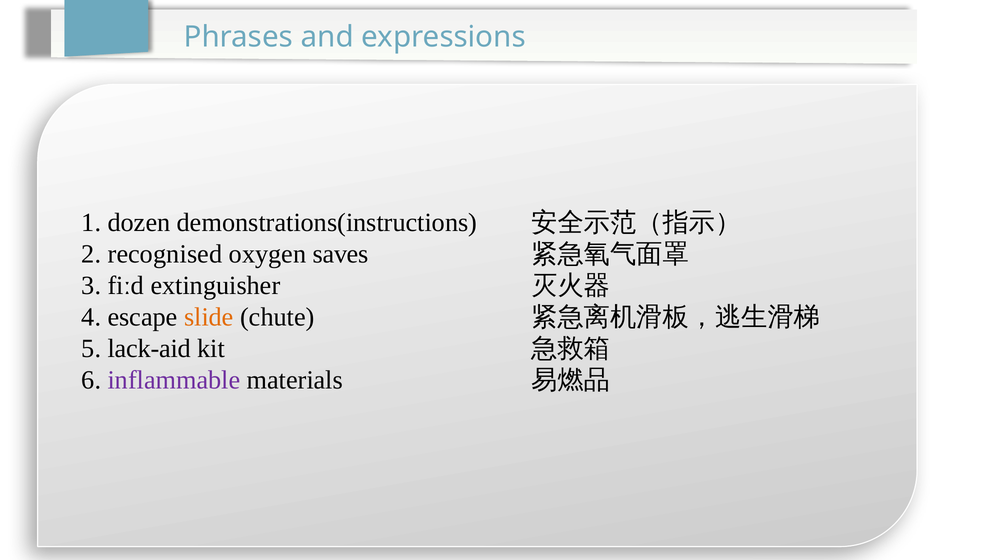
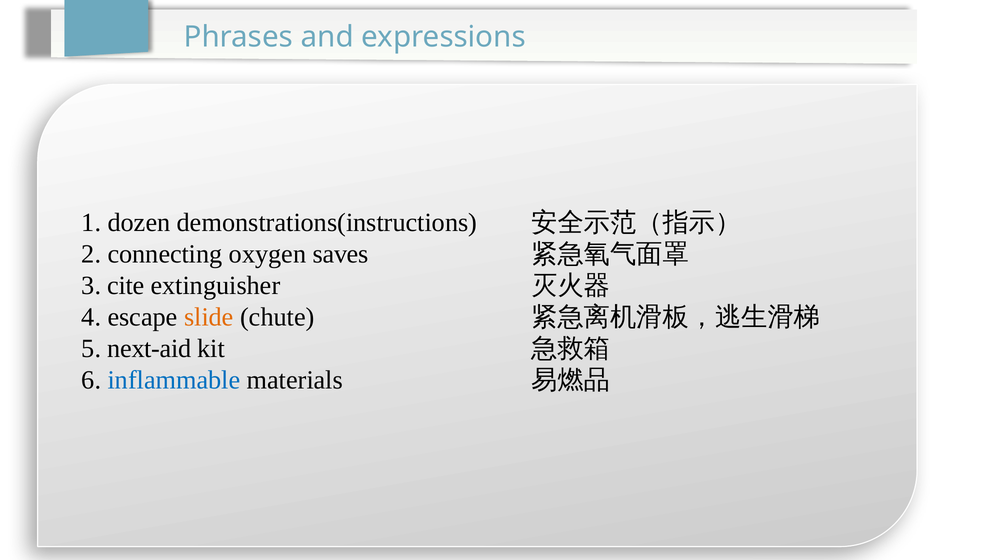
recognised: recognised -> connecting (165, 254)
fiːd: fiːd -> cite (126, 286)
lack-aid: lack-aid -> next-aid (149, 349)
inflammable colour: purple -> blue (174, 380)
